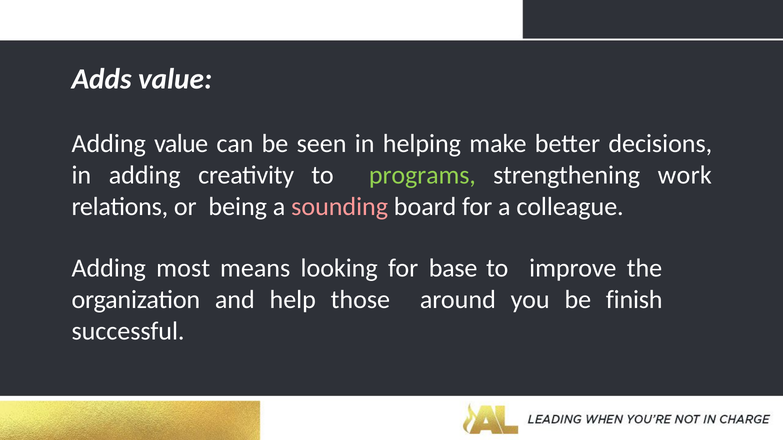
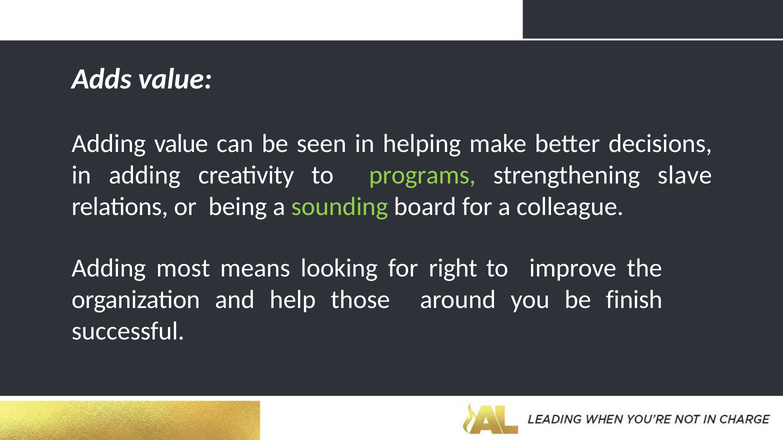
work: work -> slave (685, 175)
sounding colour: pink -> light green (340, 207)
base: base -> right (453, 268)
